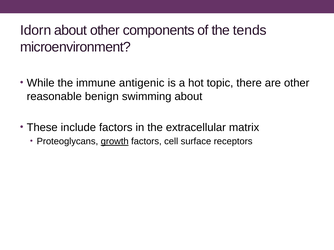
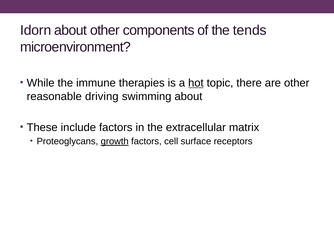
antigenic: antigenic -> therapies (142, 83)
hot underline: none -> present (196, 83)
benign: benign -> driving (102, 97)
